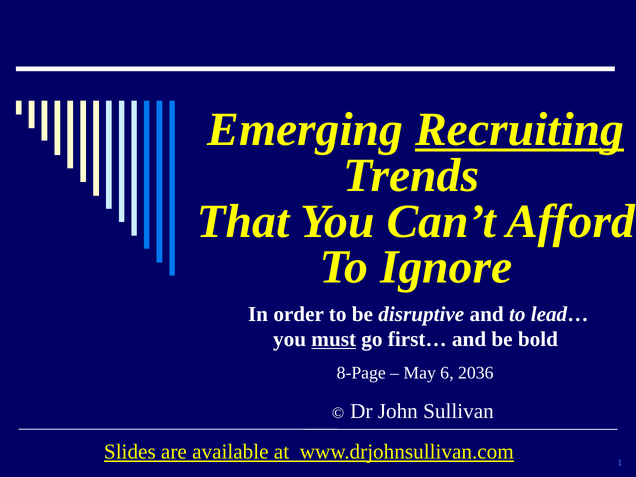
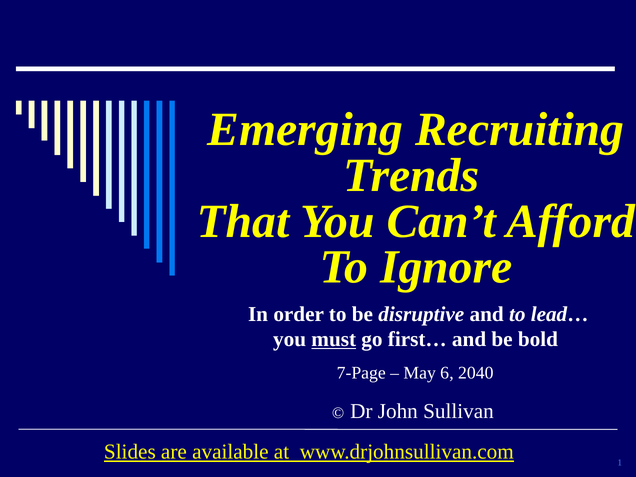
Recruiting underline: present -> none (520, 129)
8-Page: 8-Page -> 7-Page (361, 373)
2036: 2036 -> 2040 (476, 373)
